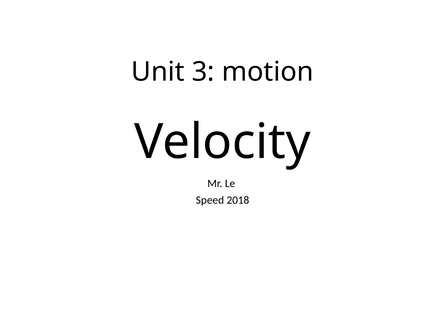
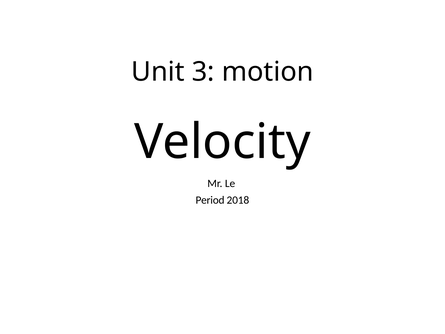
Speed: Speed -> Period (210, 200)
